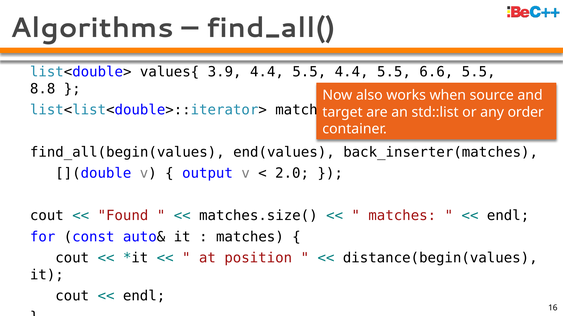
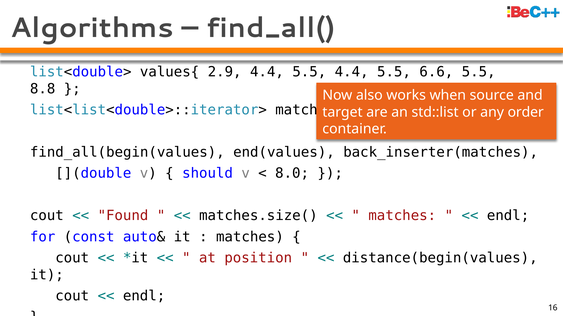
3.9: 3.9 -> 2.9 (225, 72)
output: output -> should (208, 174)
2.0: 2.0 -> 8.0 (292, 174)
